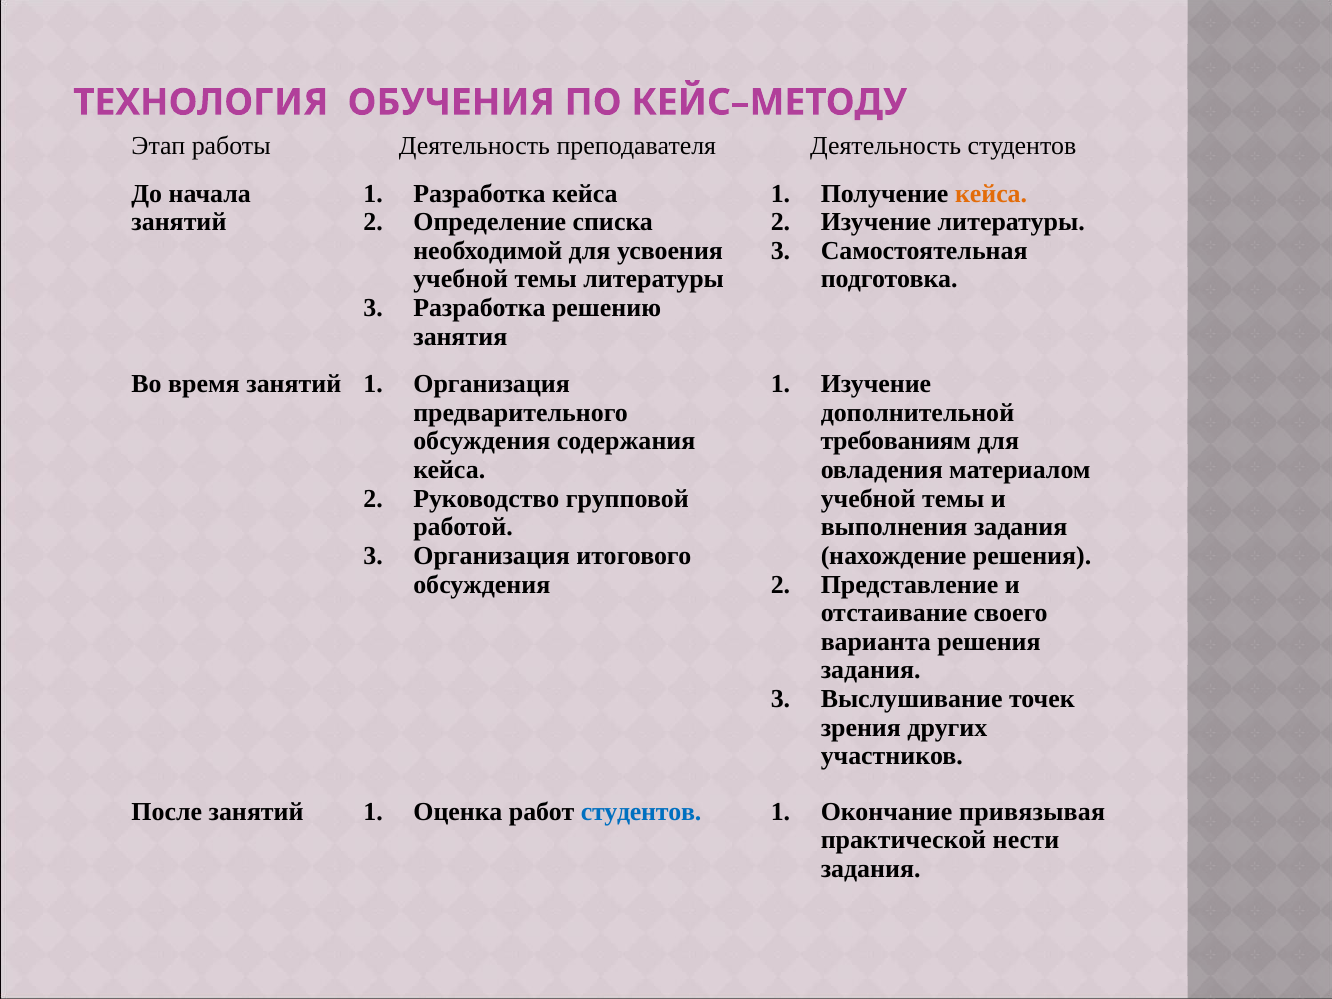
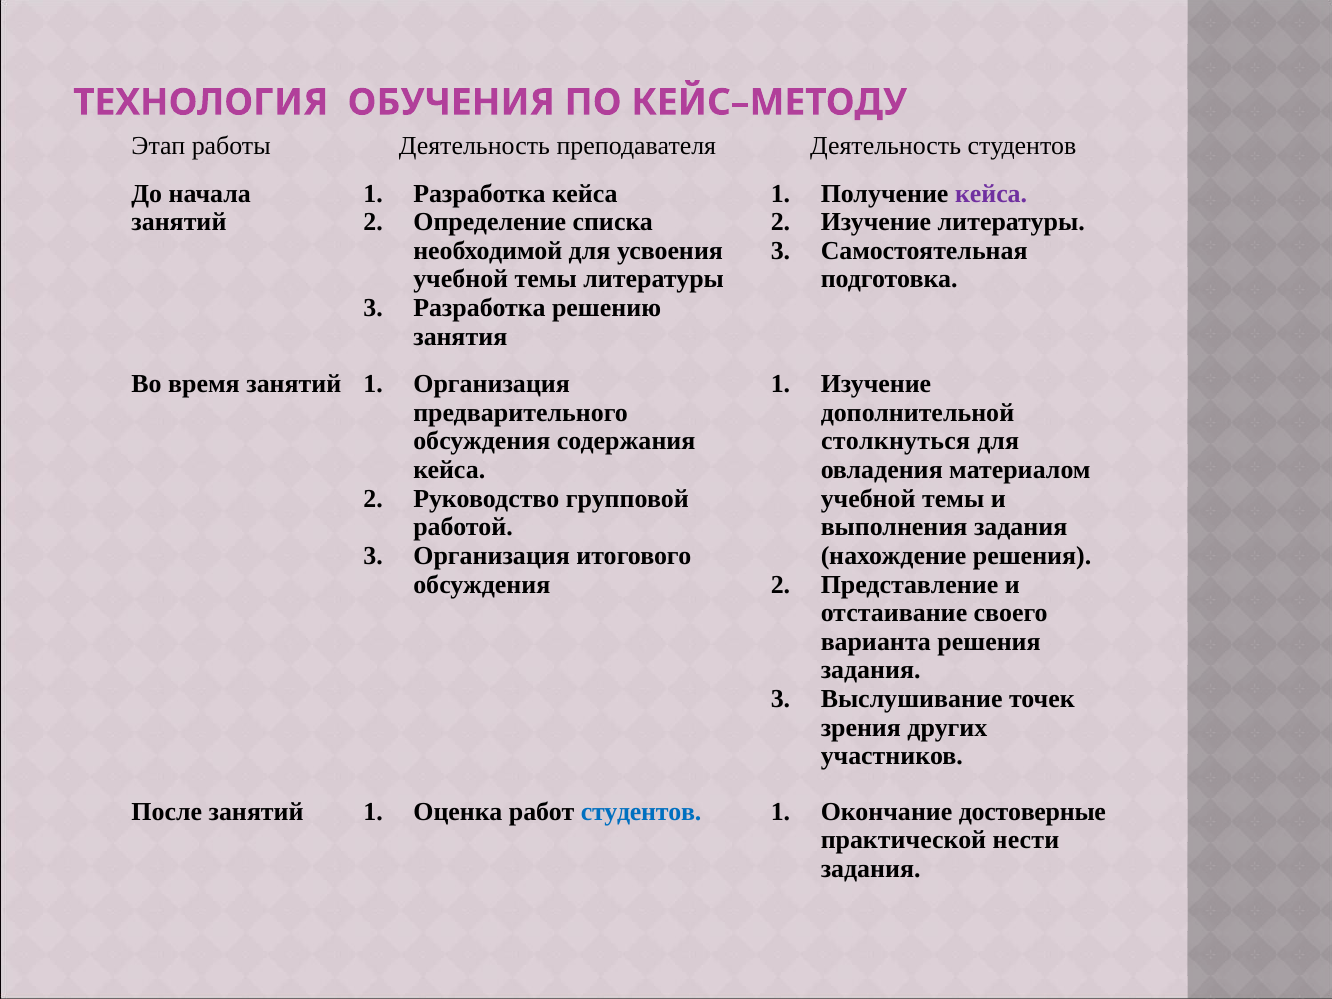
кейса colour: orange -> purple (991, 193)
требованиям: требованиям -> столкнуться (896, 441)
привязывая: привязывая -> достоверные (1032, 812)
